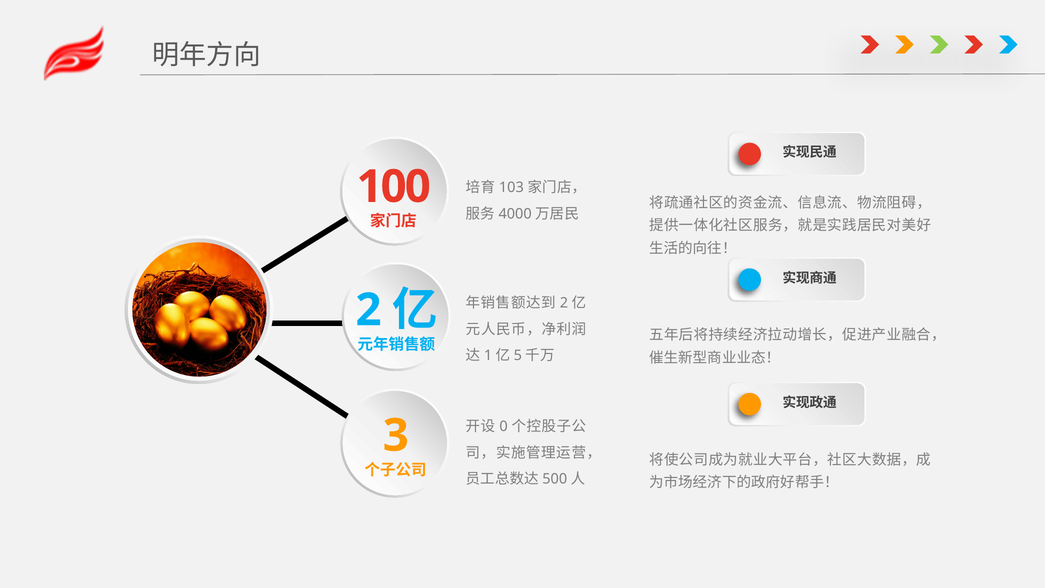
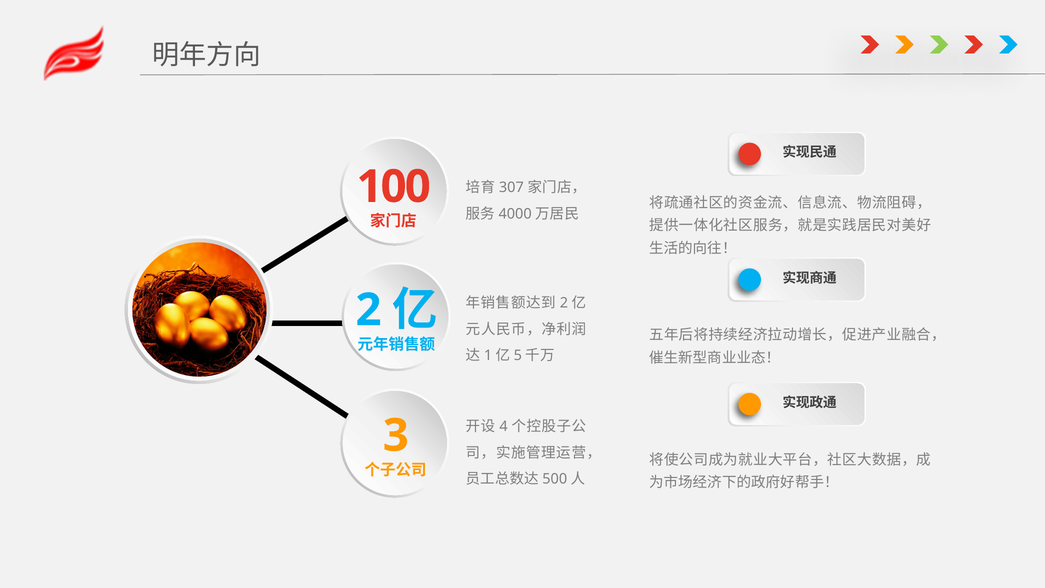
103: 103 -> 307 (511, 188)
0: 0 -> 4 (504, 426)
